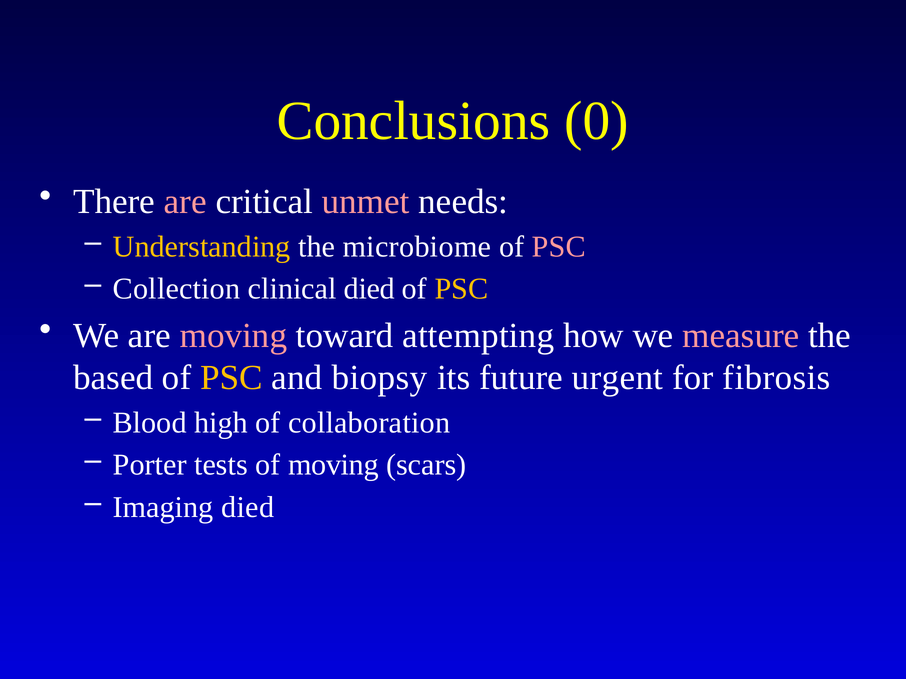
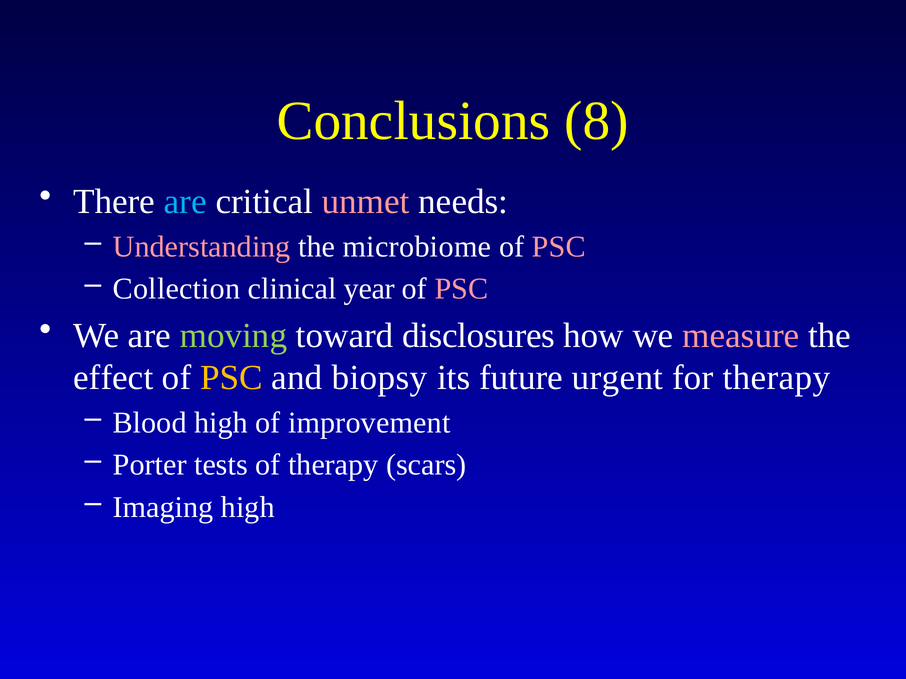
0: 0 -> 8 (596, 121)
are colour: pink -> light blue (185, 202)
Understanding colour: yellow -> pink (202, 247)
clinical died: died -> year (369, 289)
PSC colour: yellow -> pink (461, 289)
moving colour: pink -> light green (233, 336)
attempting: attempting -> disclosures (479, 336)
based: based -> effect (113, 378)
for fibrosis: fibrosis -> therapy (777, 378)
collaboration: collaboration -> improvement (369, 423)
of moving: moving -> therapy (333, 465)
Imaging died: died -> high (248, 507)
